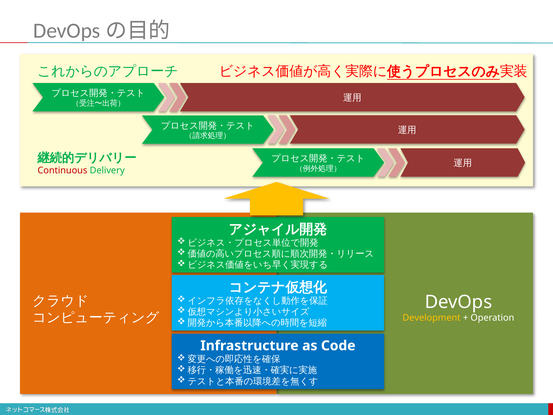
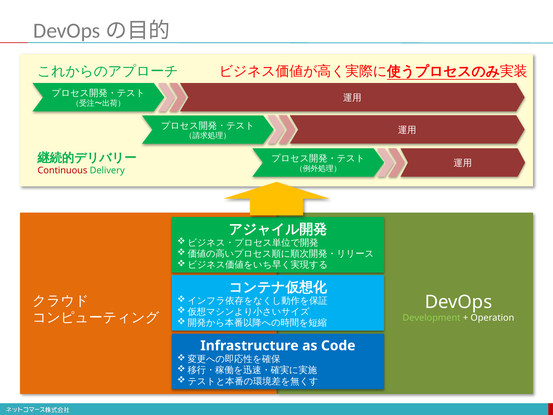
Development colour: yellow -> light green (432, 318)
